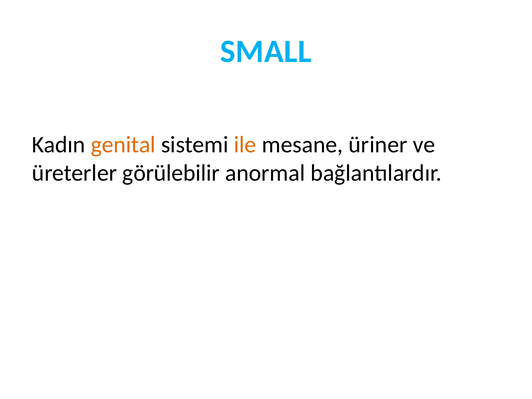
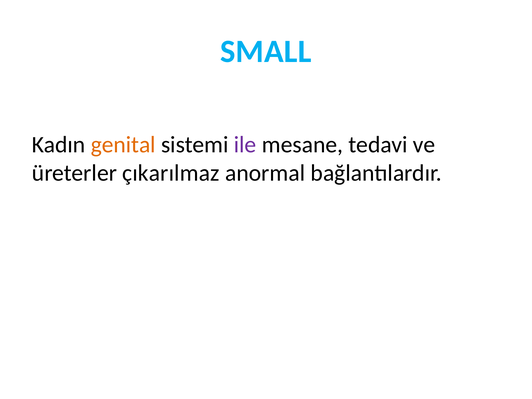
ile colour: orange -> purple (245, 145)
üriner: üriner -> tedavi (378, 145)
görülebilir: görülebilir -> çıkarılmaz (171, 173)
